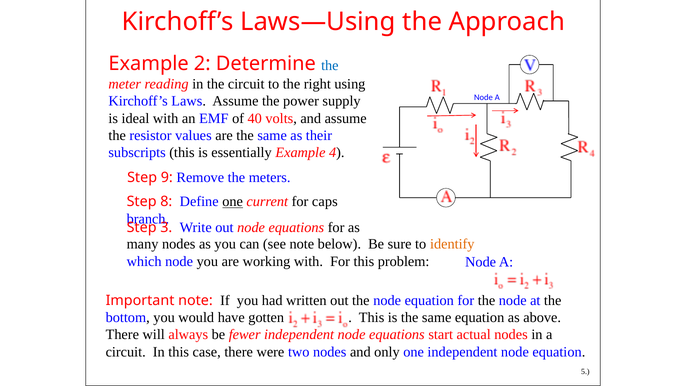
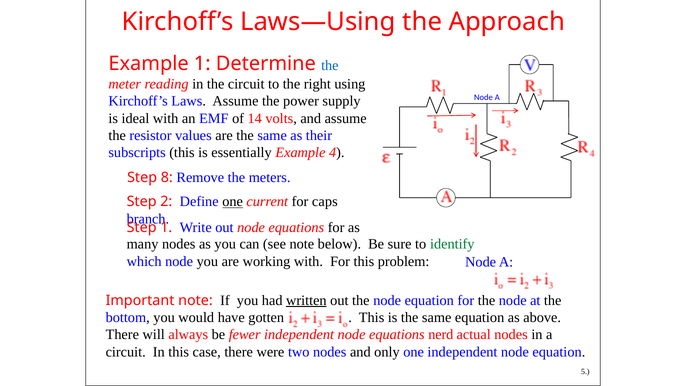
Example 2: 2 -> 1 (202, 64)
40: 40 -> 14 (255, 118)
9: 9 -> 8 (167, 177)
8: 8 -> 2 (166, 202)
Step 3: 3 -> 1 (166, 227)
identify colour: orange -> green (452, 244)
written underline: none -> present (306, 300)
start: start -> nerd (441, 335)
